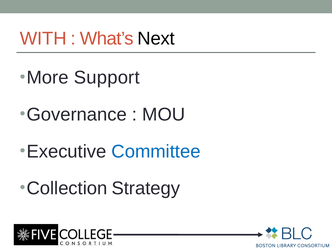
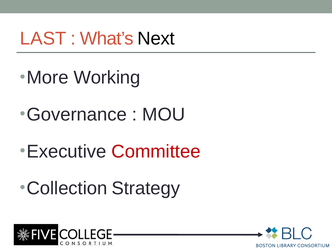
WITH: WITH -> LAST (43, 39)
Support: Support -> Working (107, 78)
Committee colour: blue -> red (156, 151)
